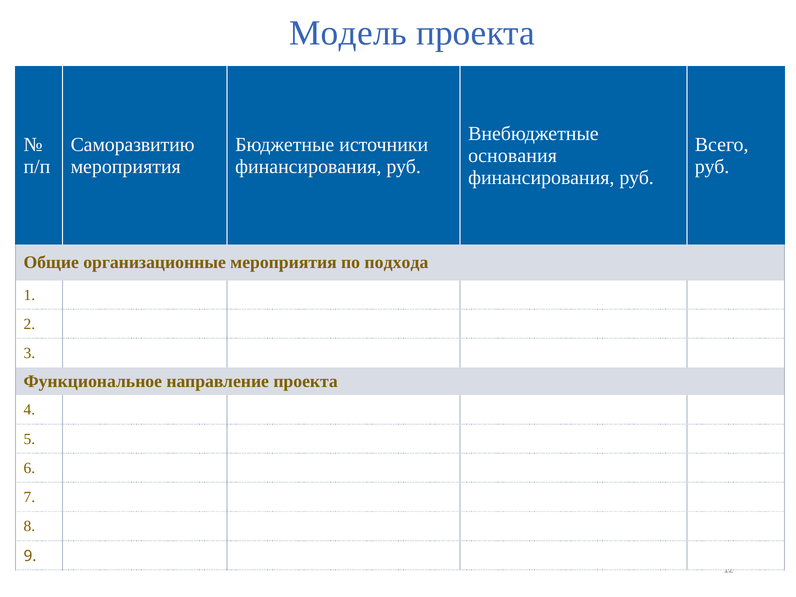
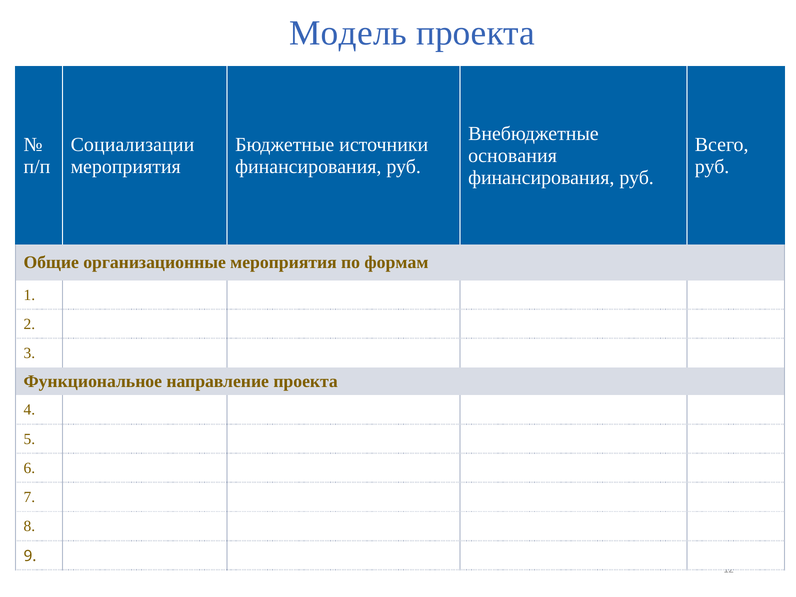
Саморазвитию: Саморазвитию -> Социализации (132, 145)
подхода: подхода -> формам (396, 262)
